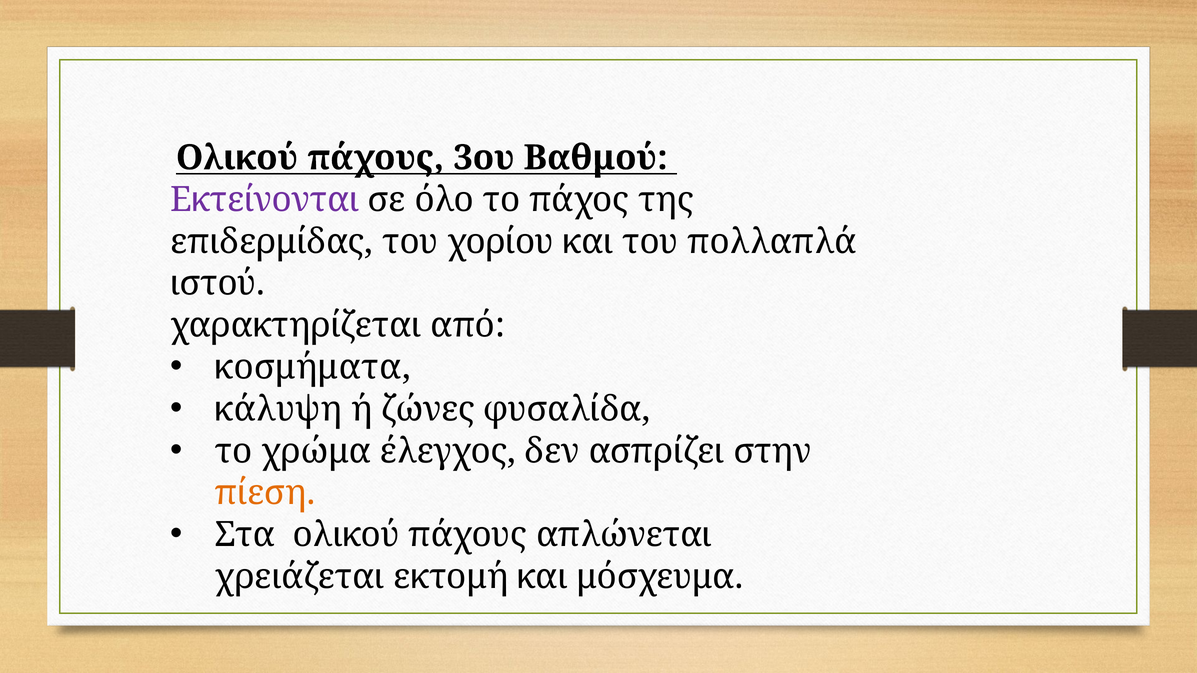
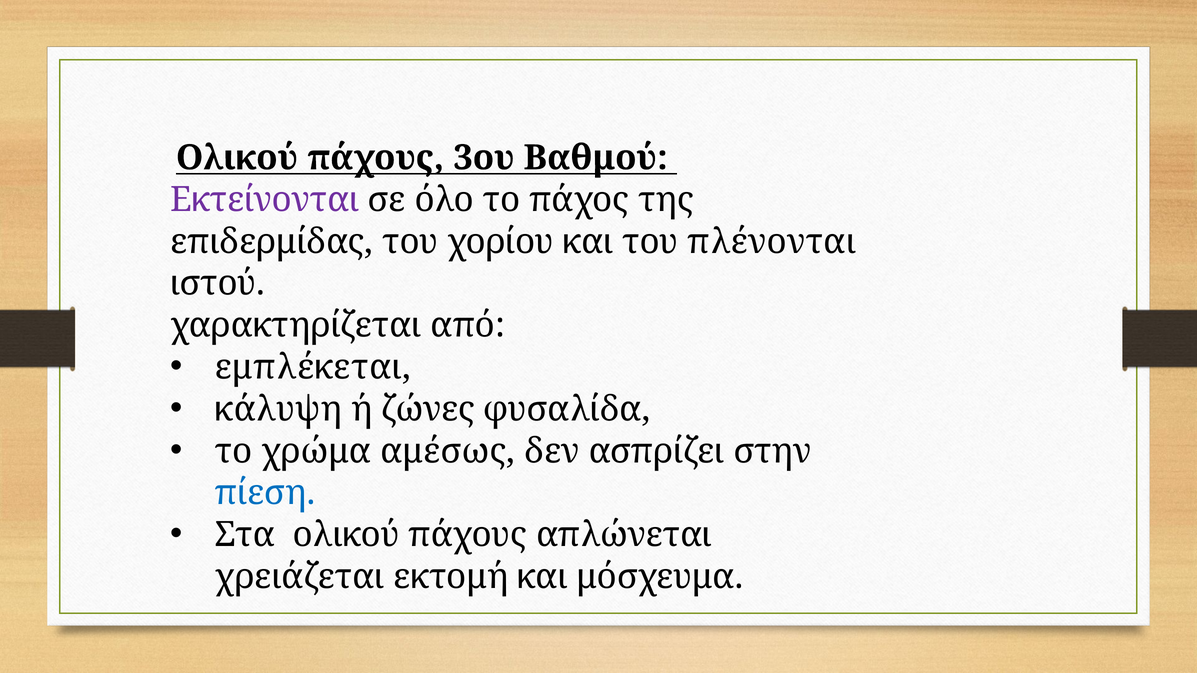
πολλαπλά: πολλαπλά -> πλένονται (772, 242)
κοσμήματα: κοσμήματα -> εμπλέκεται (313, 367)
έλεγχος: έλεγχος -> αμέσως (448, 451)
πίεση colour: orange -> blue (265, 493)
